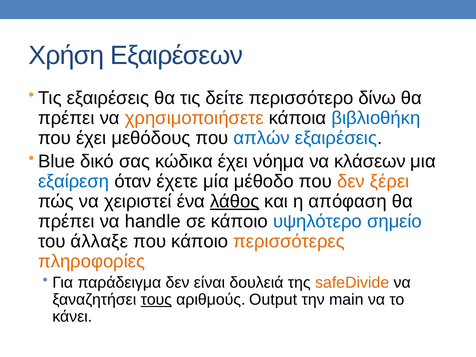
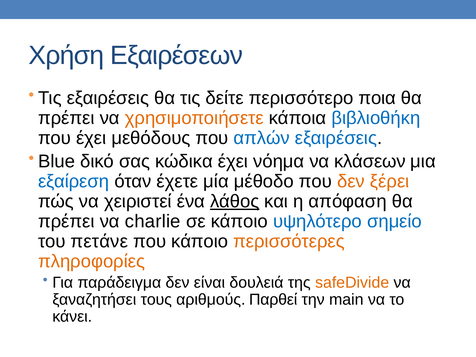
δίνω: δίνω -> ποια (377, 98)
handle: handle -> charlie (153, 221)
άλλαξε: άλλαξε -> πετάνε (99, 241)
τους underline: present -> none (156, 300)
Output: Output -> Παρθεί (273, 300)
